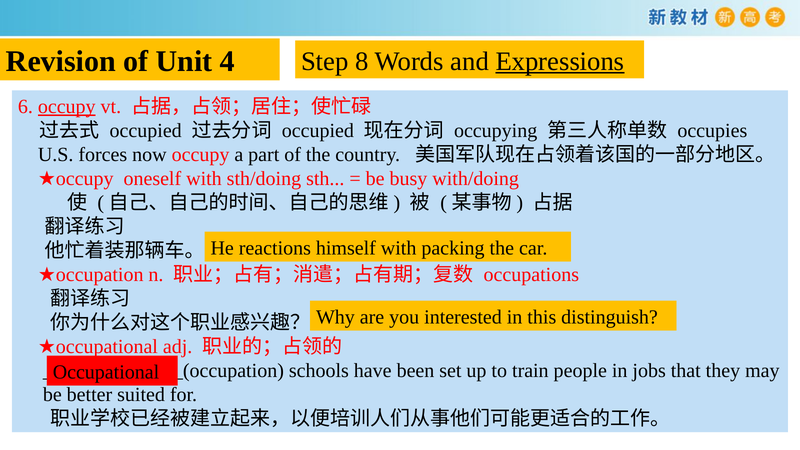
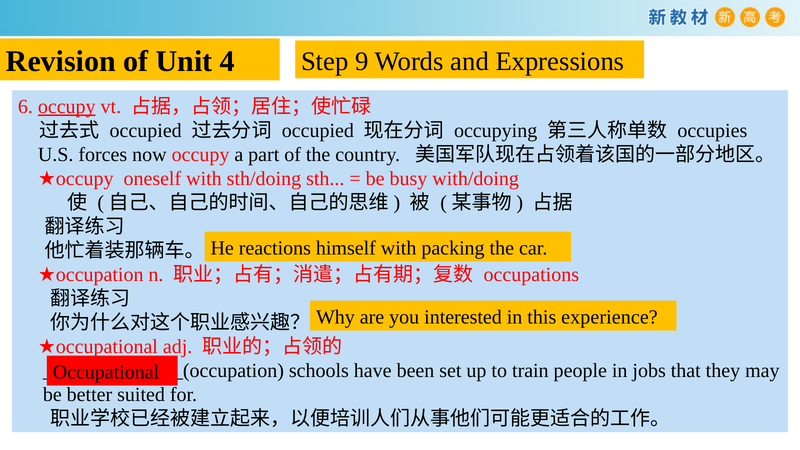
8: 8 -> 9 (362, 61)
Expressions underline: present -> none (560, 61)
distinguish: distinguish -> experience (609, 317)
